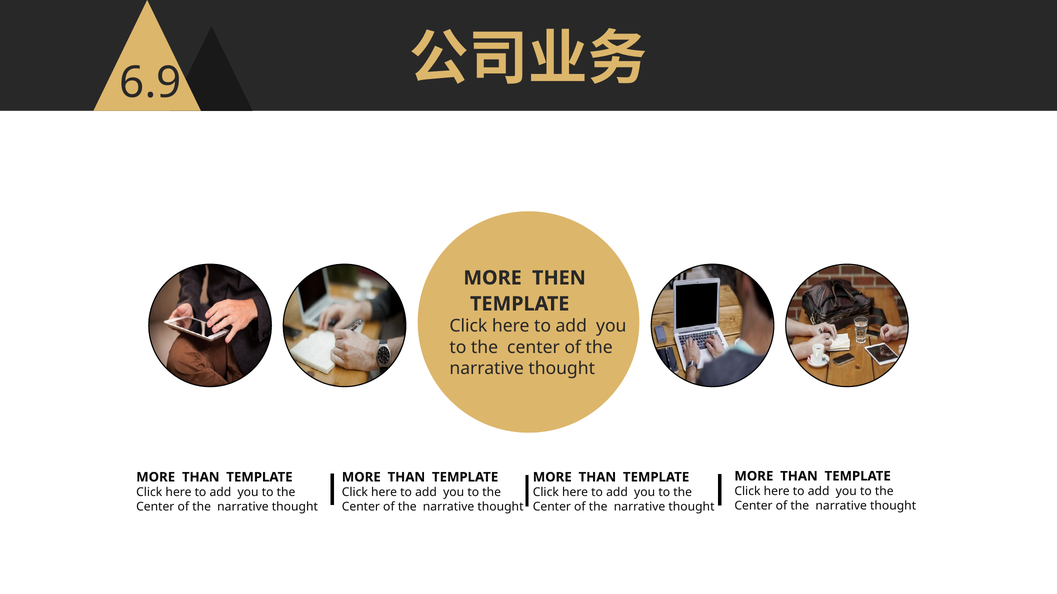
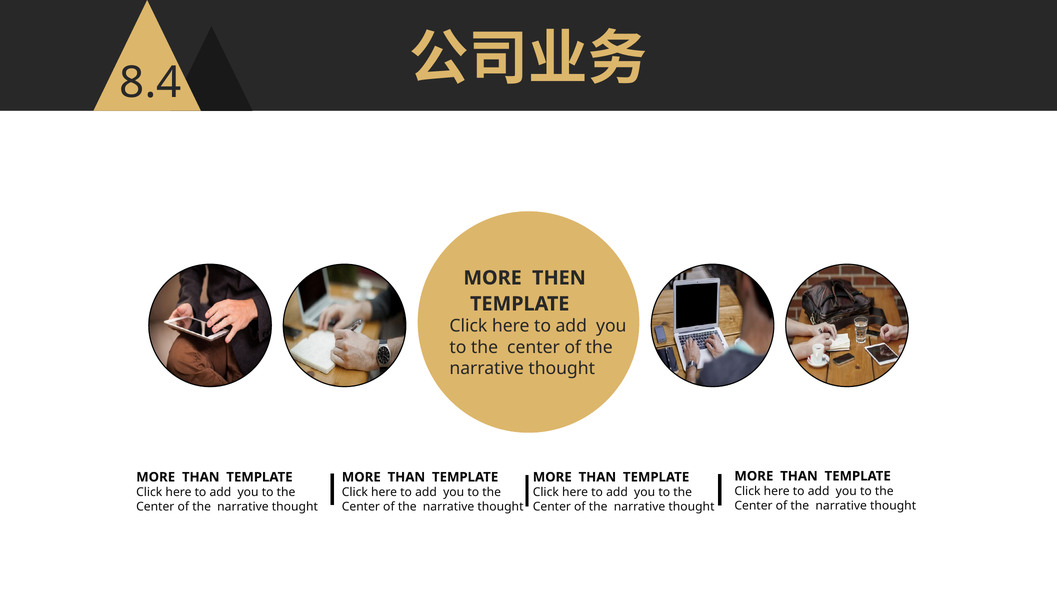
6.9: 6.9 -> 8.4 (150, 83)
